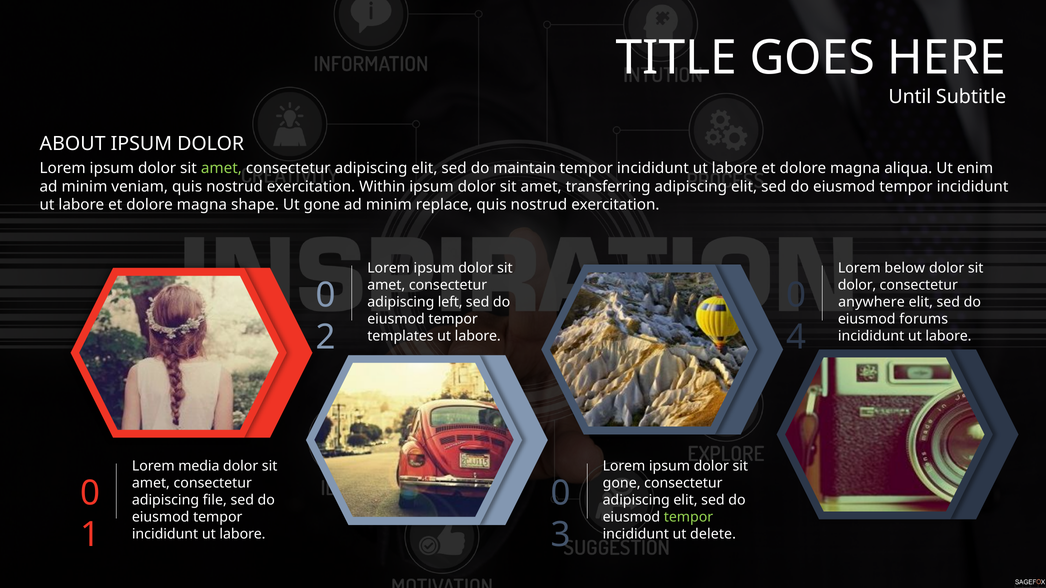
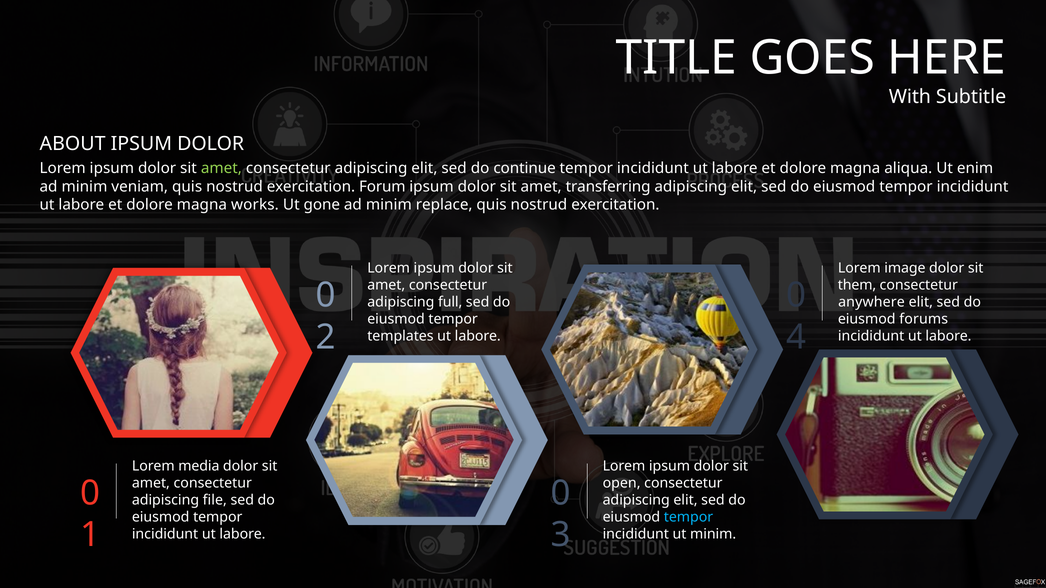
Until: Until -> With (910, 97)
maintain: maintain -> continue (525, 168)
Within: Within -> Forum (382, 187)
shape: shape -> works (255, 205)
below: below -> image (905, 268)
dolor: dolor -> them (857, 285)
left: left -> full (450, 302)
gone: gone -> open (622, 483)
tempor colour: light green -> light blue (688, 517)
ut delete: delete -> minim (713, 534)
